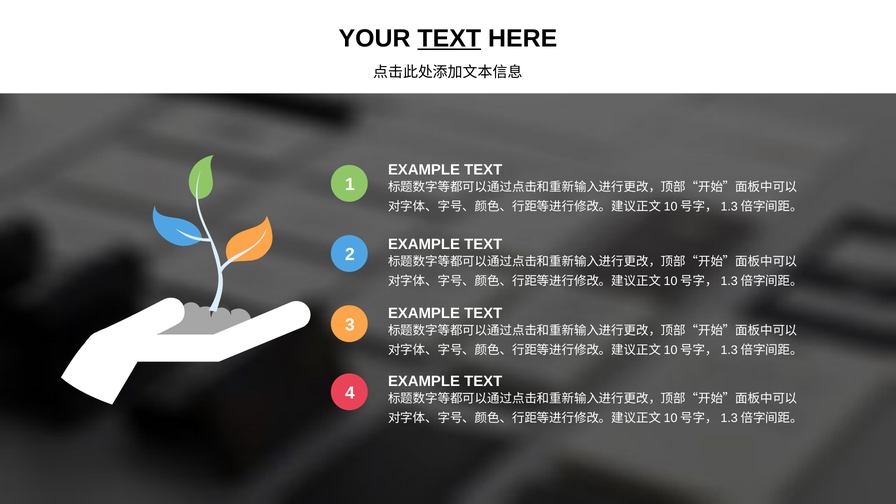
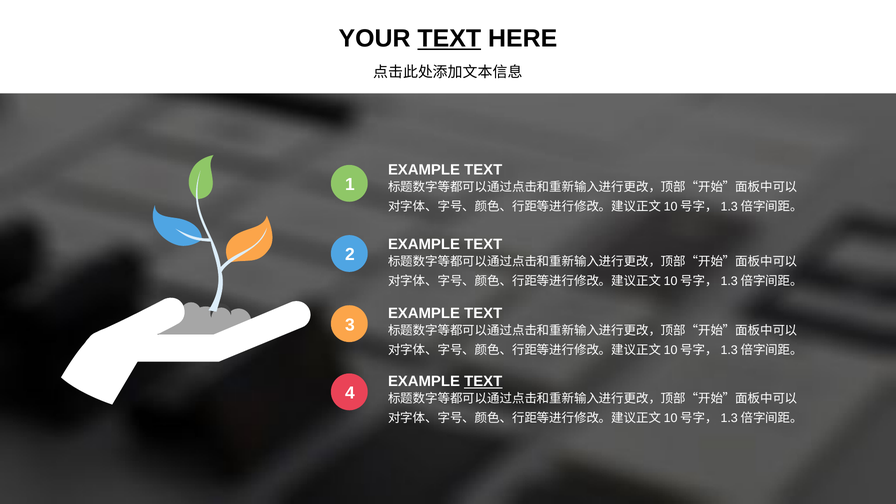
TEXT underline: none -> present (483, 382)
